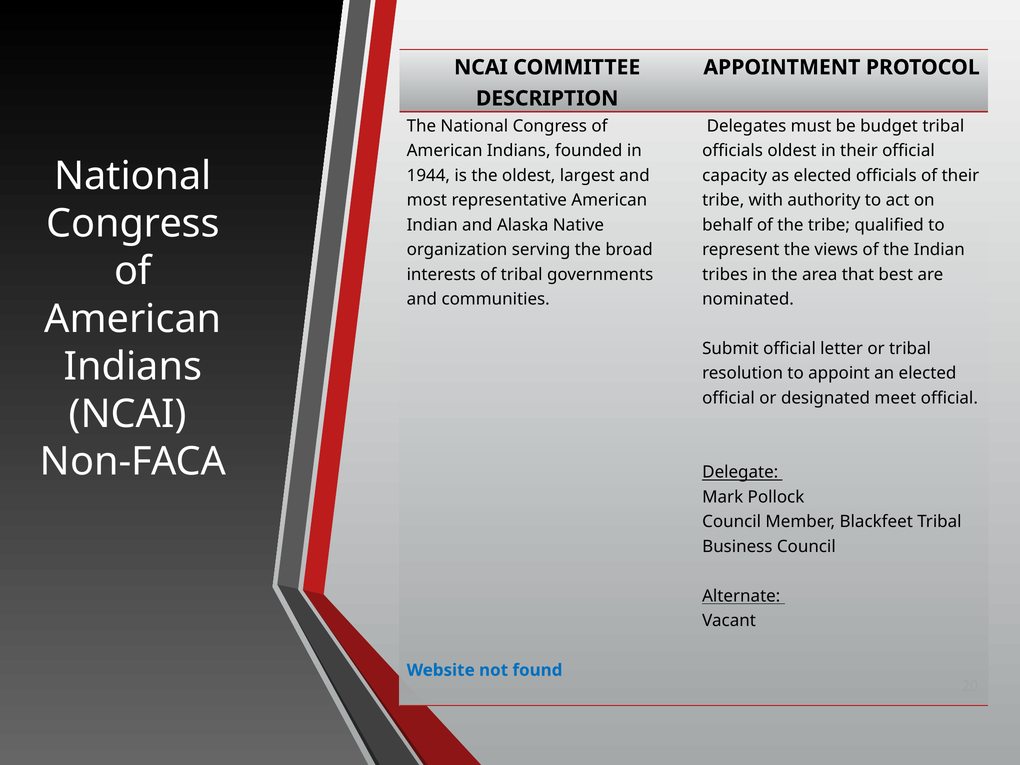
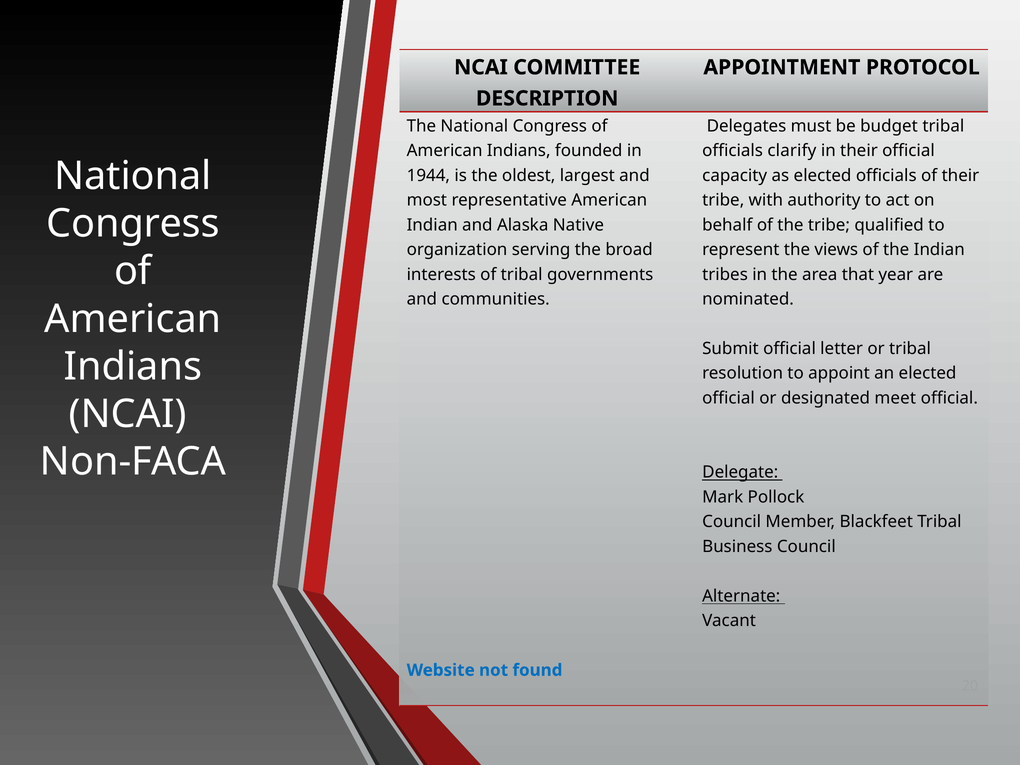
officials oldest: oldest -> clarify (792, 151)
best: best -> year (896, 274)
